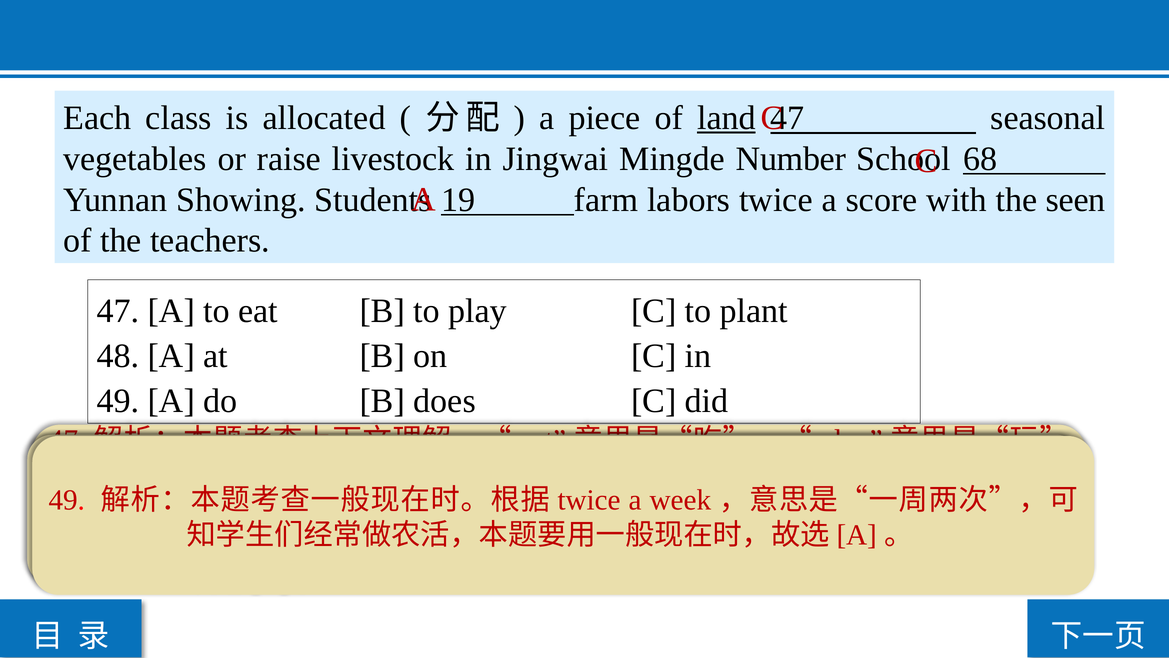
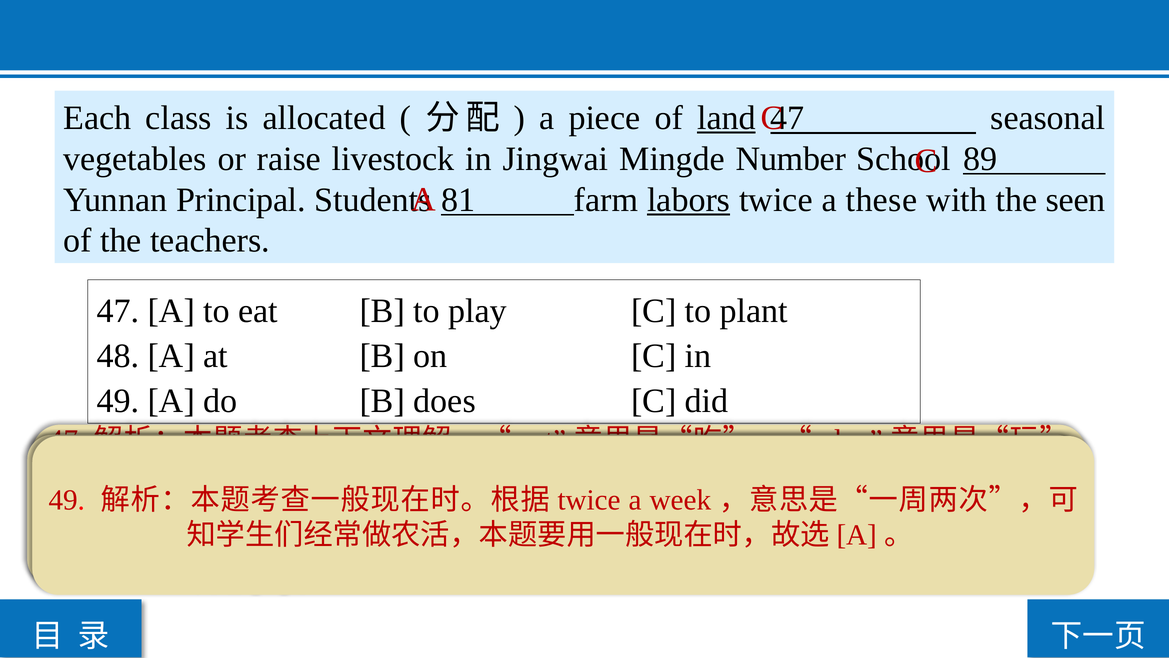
68: 68 -> 89 (980, 159)
Showing: Showing -> Principal (241, 200)
19: 19 -> 81 (458, 200)
labors underline: none -> present (689, 200)
score: score -> these (881, 200)
